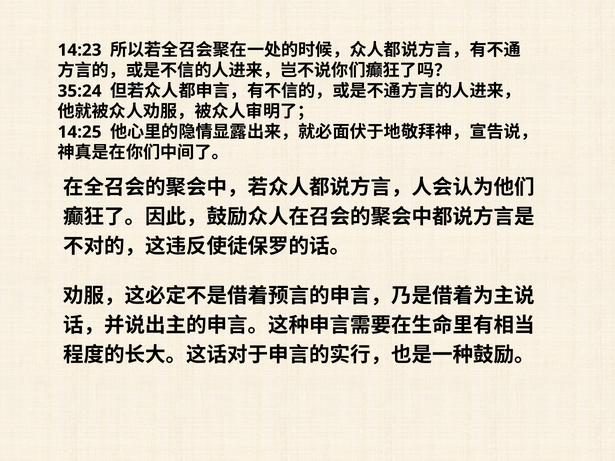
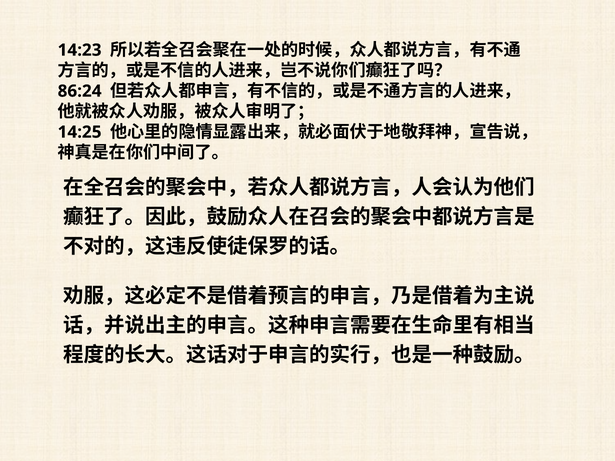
35:24: 35:24 -> 86:24 (80, 91)
